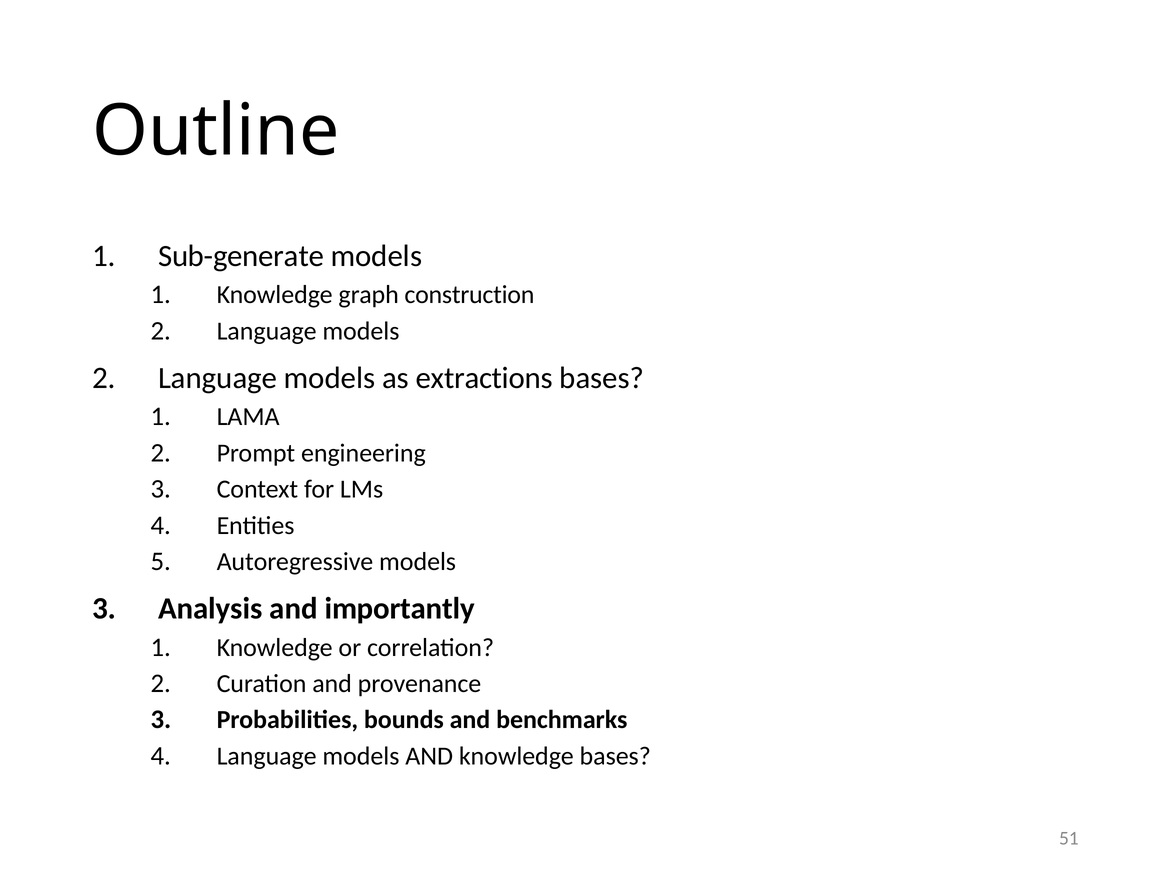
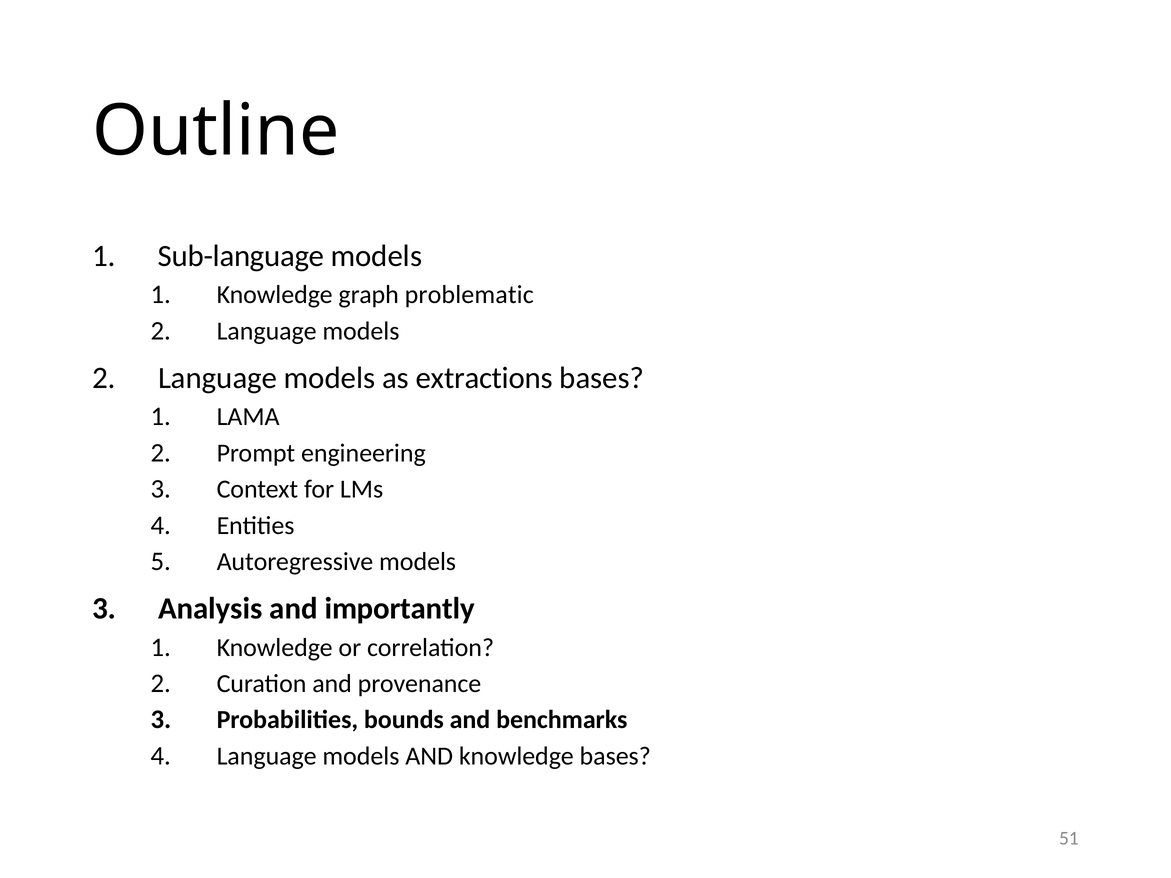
Sub-generate: Sub-generate -> Sub-language (241, 256)
construction: construction -> problematic (469, 295)
